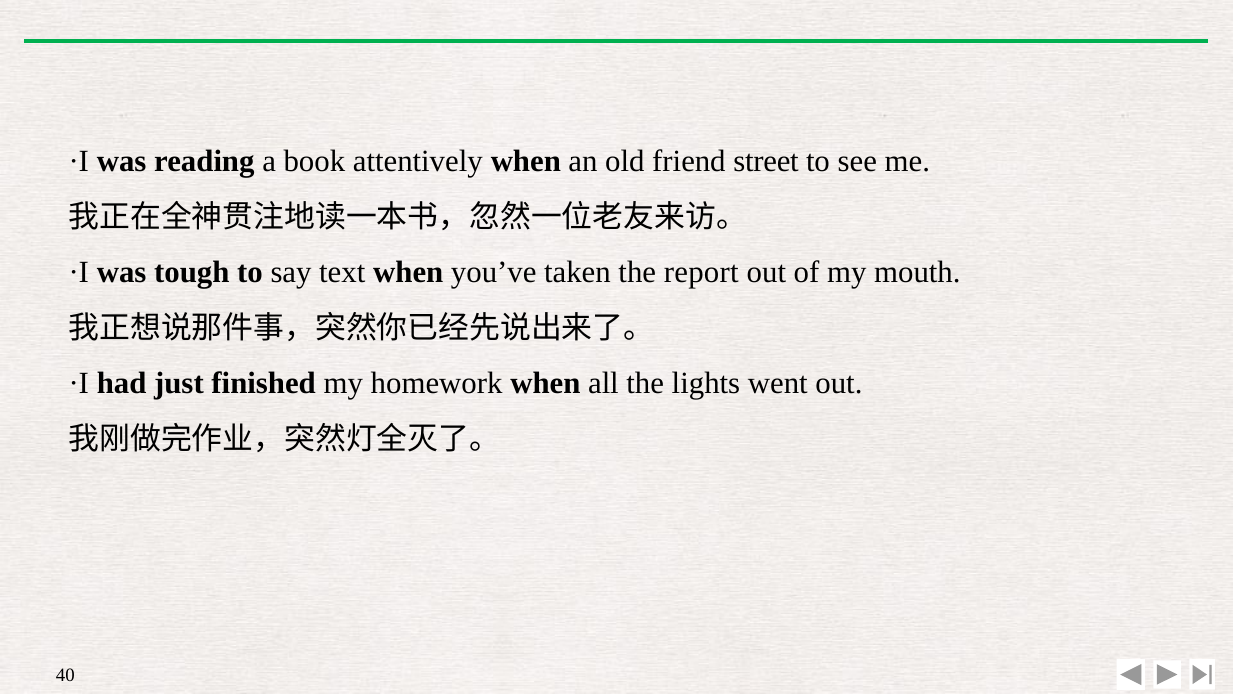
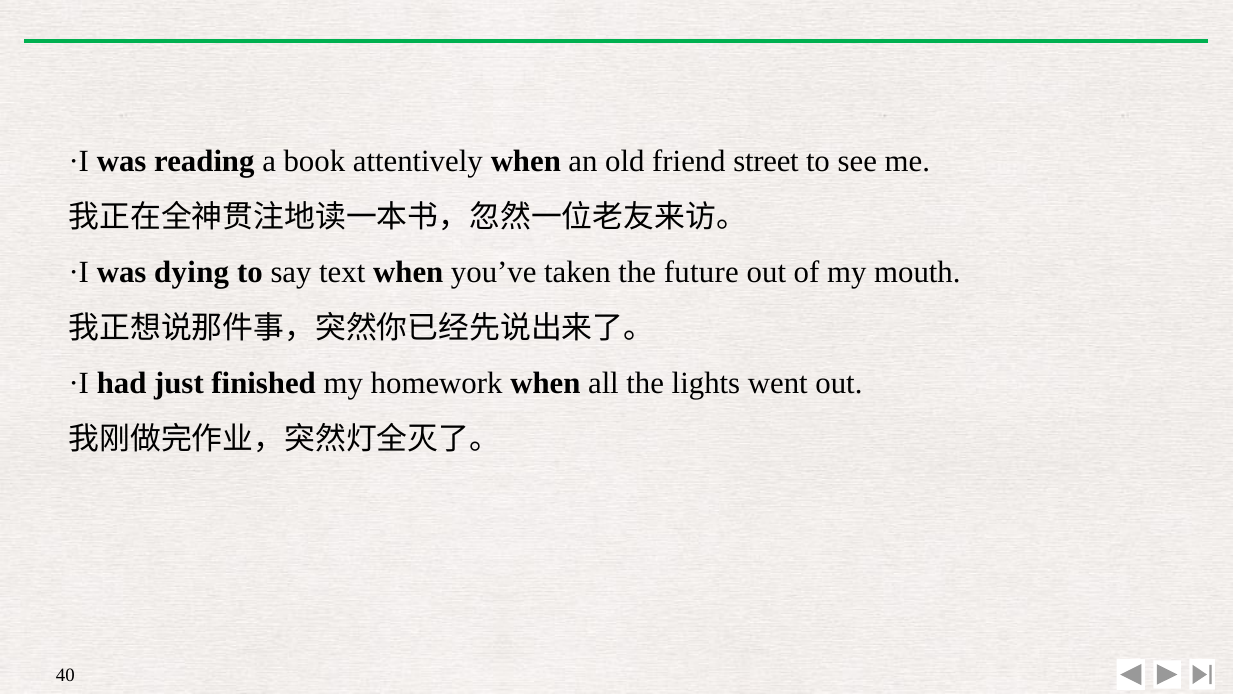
tough: tough -> dying (192, 272)
report: report -> future (701, 272)
